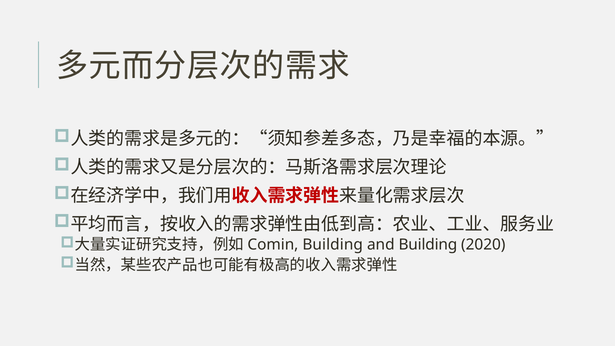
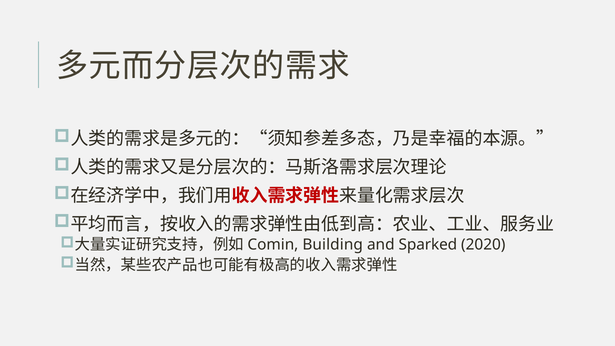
and Building: Building -> Sparked (428, 245)
